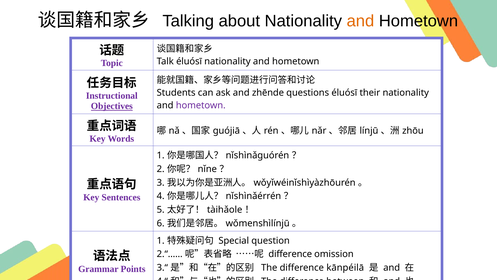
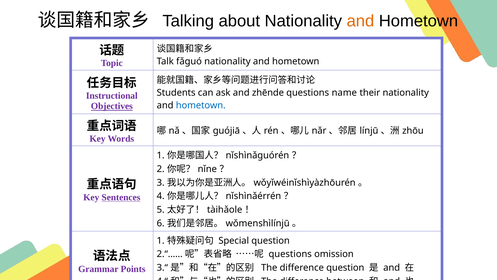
Talk éluósī: éluósī -> fǎguó (189, 61)
questions éluósī: éluósī -> name (344, 93)
hometown colour: purple -> blue (201, 105)
Sentences underline: none -> present (121, 197)
difference: difference -> questions (290, 254)
difference kānpéilā: kānpéilā -> question (345, 267)
